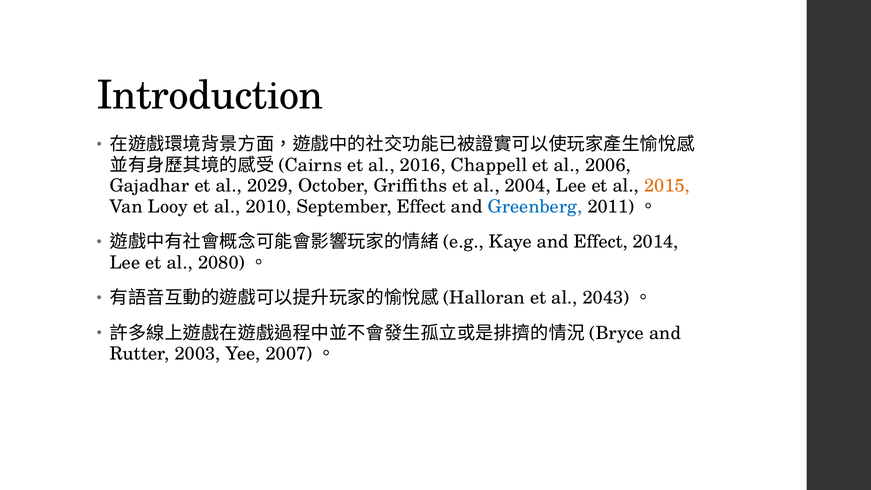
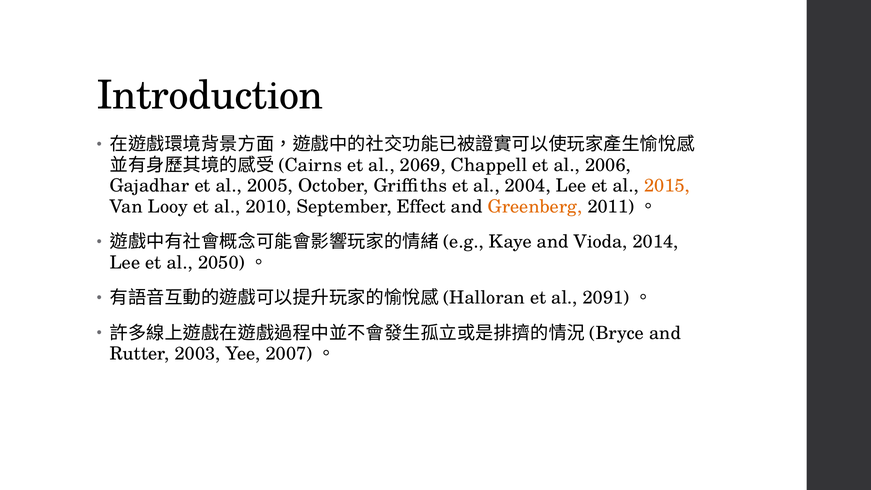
2016: 2016 -> 2069 (423, 165)
2029: 2029 -> 2005 (270, 186)
Greenberg colour: blue -> orange (535, 207)
and Effect: Effect -> Vioda (601, 242)
2080: 2080 -> 2050 (221, 263)
2043: 2043 -> 2091 (606, 298)
